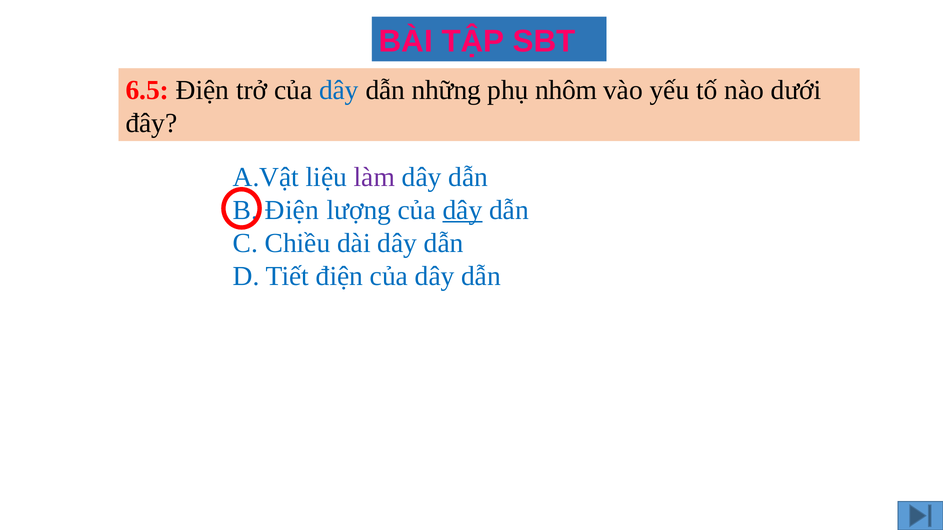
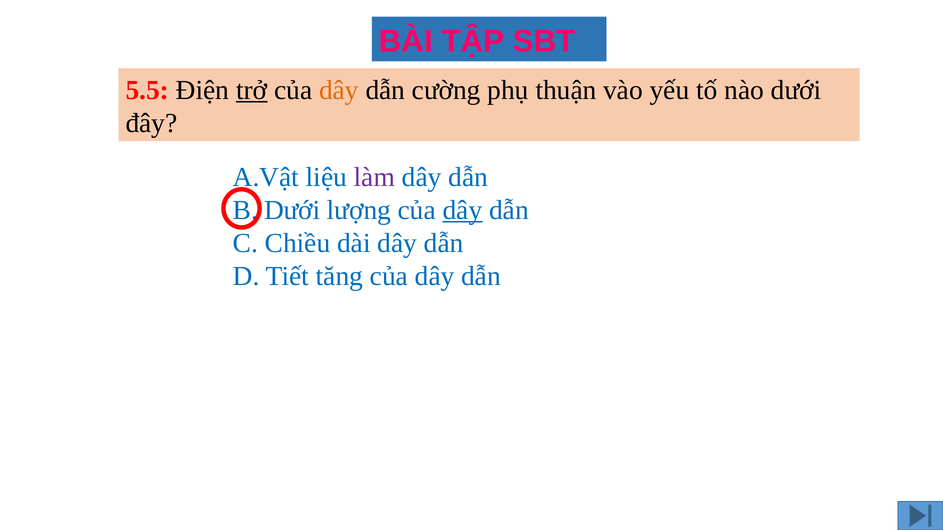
6.5: 6.5 -> 5.5 (147, 90)
trở underline: none -> present (252, 90)
dây colour: blue -> orange (339, 90)
những: những -> cường (446, 90)
nhôm: nhôm -> thuận (566, 90)
Điện: Điện -> Dưới (292, 210)
Tiết điện: điện -> tăng (339, 276)
